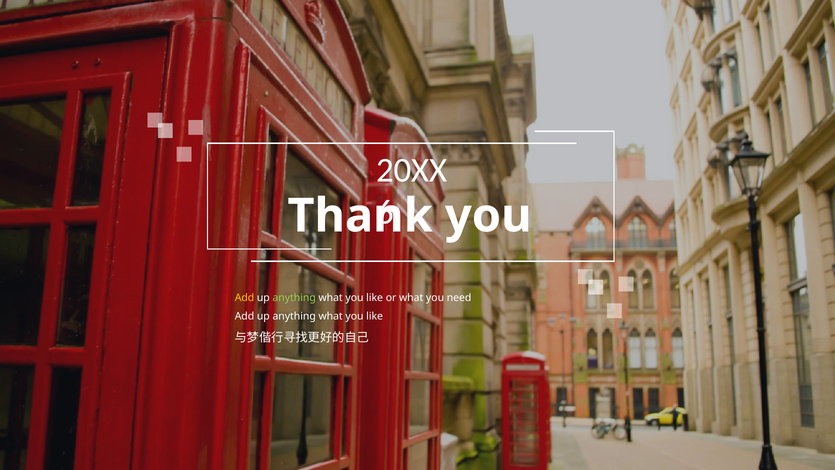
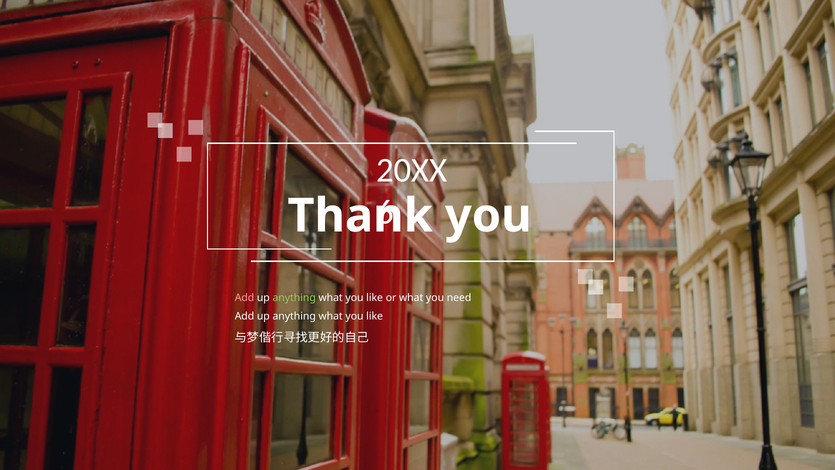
Add colour: yellow -> pink (245, 298)
